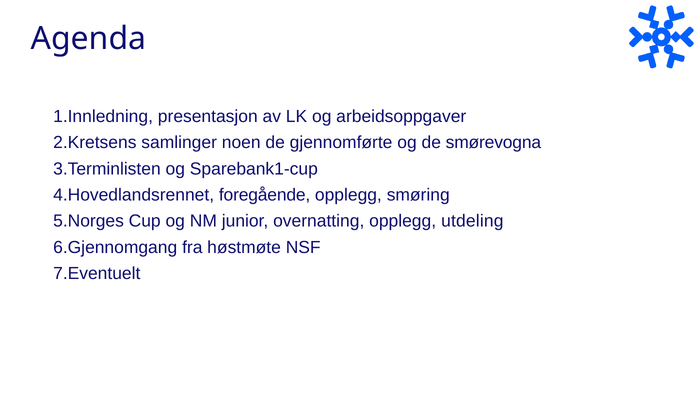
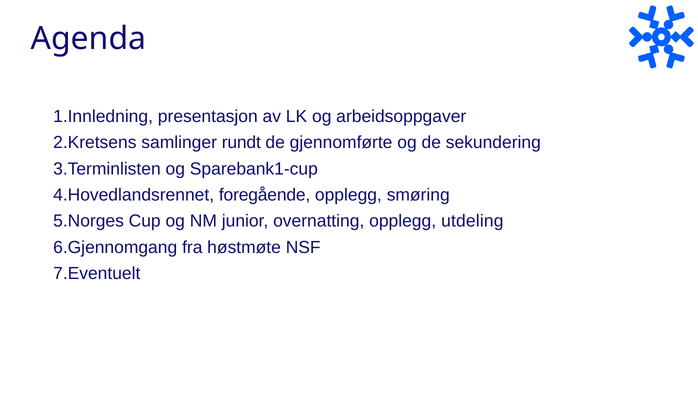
noen: noen -> rundt (241, 143)
smørevogna: smørevogna -> sekundering (493, 143)
